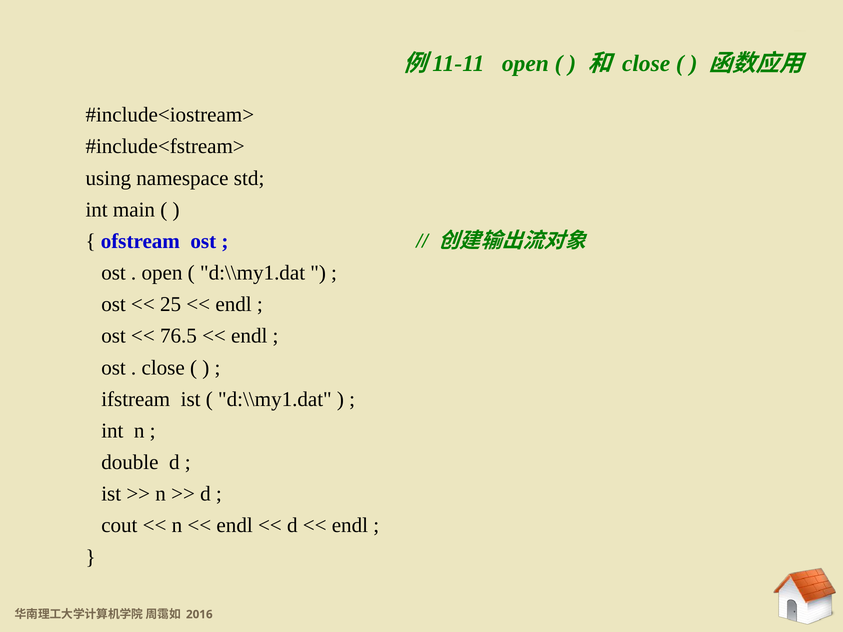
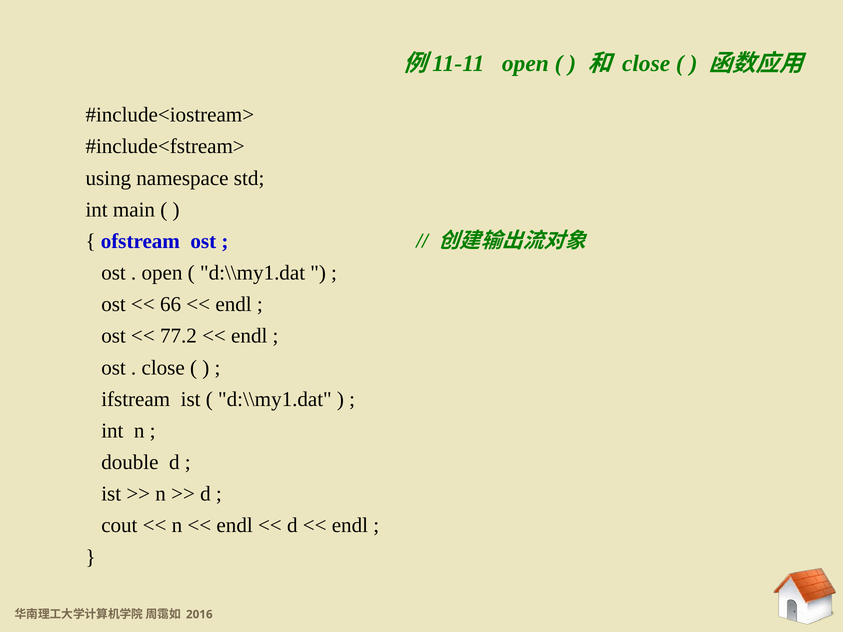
25: 25 -> 66 (171, 305)
76.5: 76.5 -> 77.2 (178, 336)
